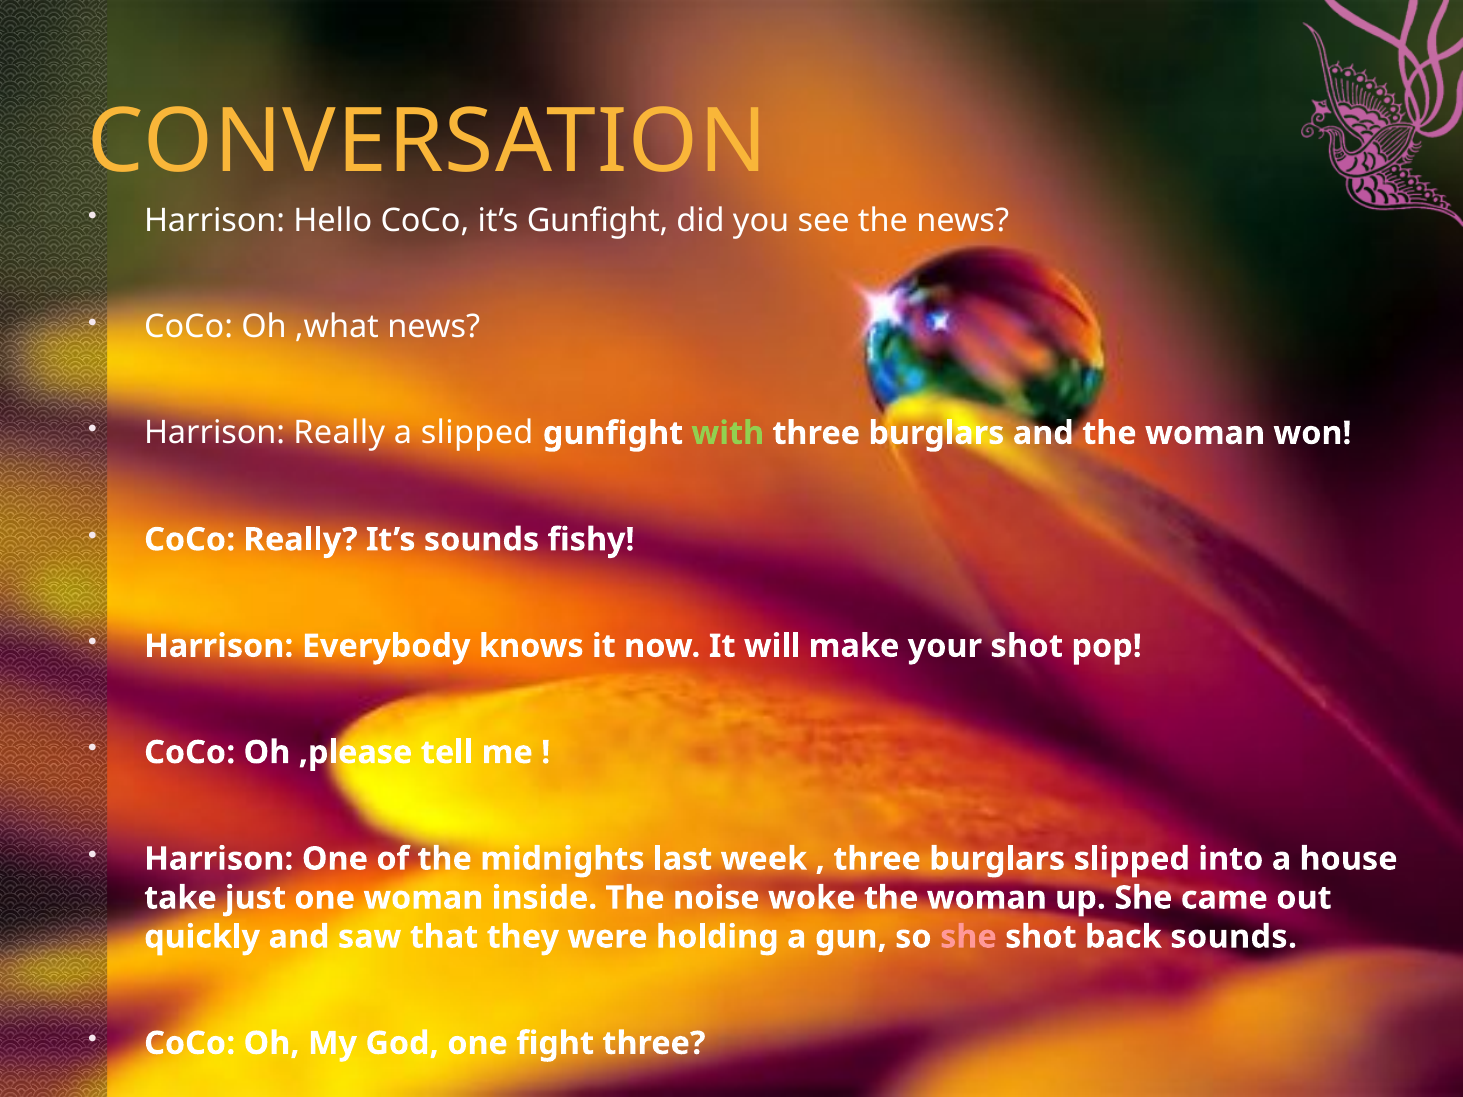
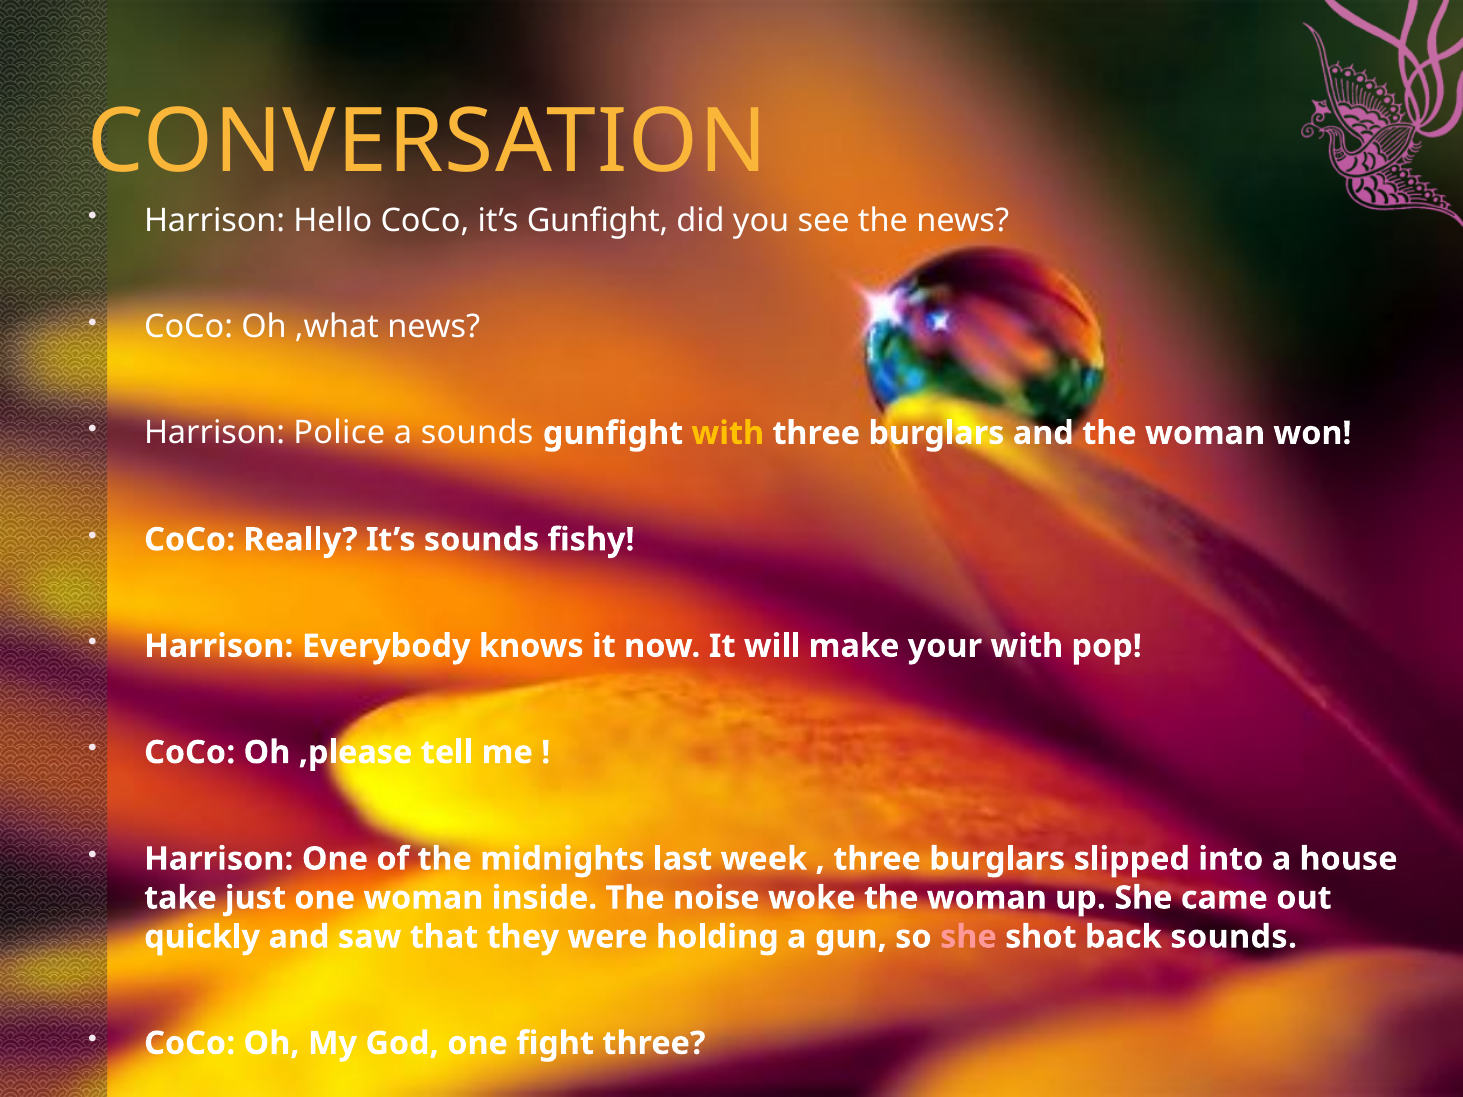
Harrison Really: Really -> Police (339, 433)
a slipped: slipped -> sounds (477, 433)
with colour: light green -> yellow (728, 433)
your shot: shot -> with (1027, 646)
